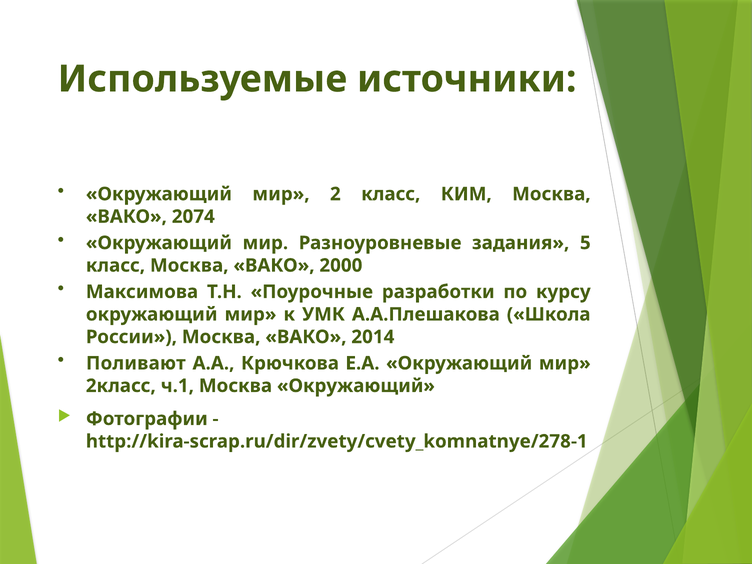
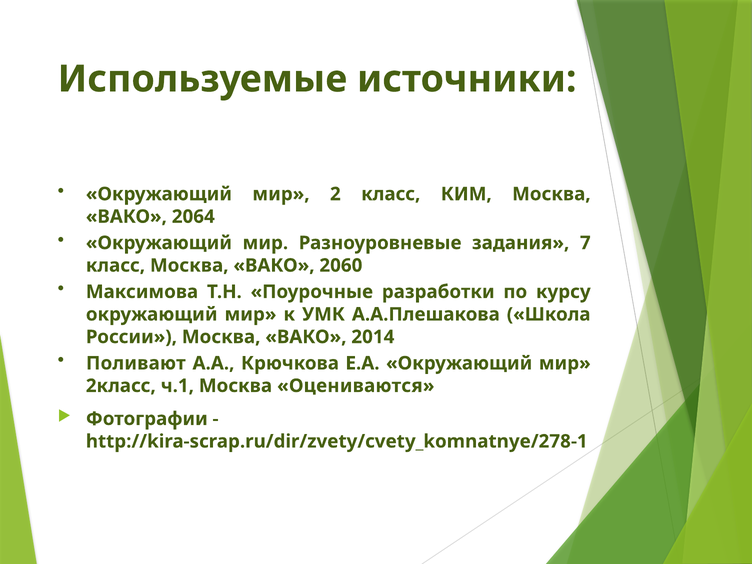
2074: 2074 -> 2064 (193, 217)
5: 5 -> 7 (585, 243)
2000: 2000 -> 2060 (341, 265)
Москва Окружающий: Окружающий -> Оцениваются (356, 386)
